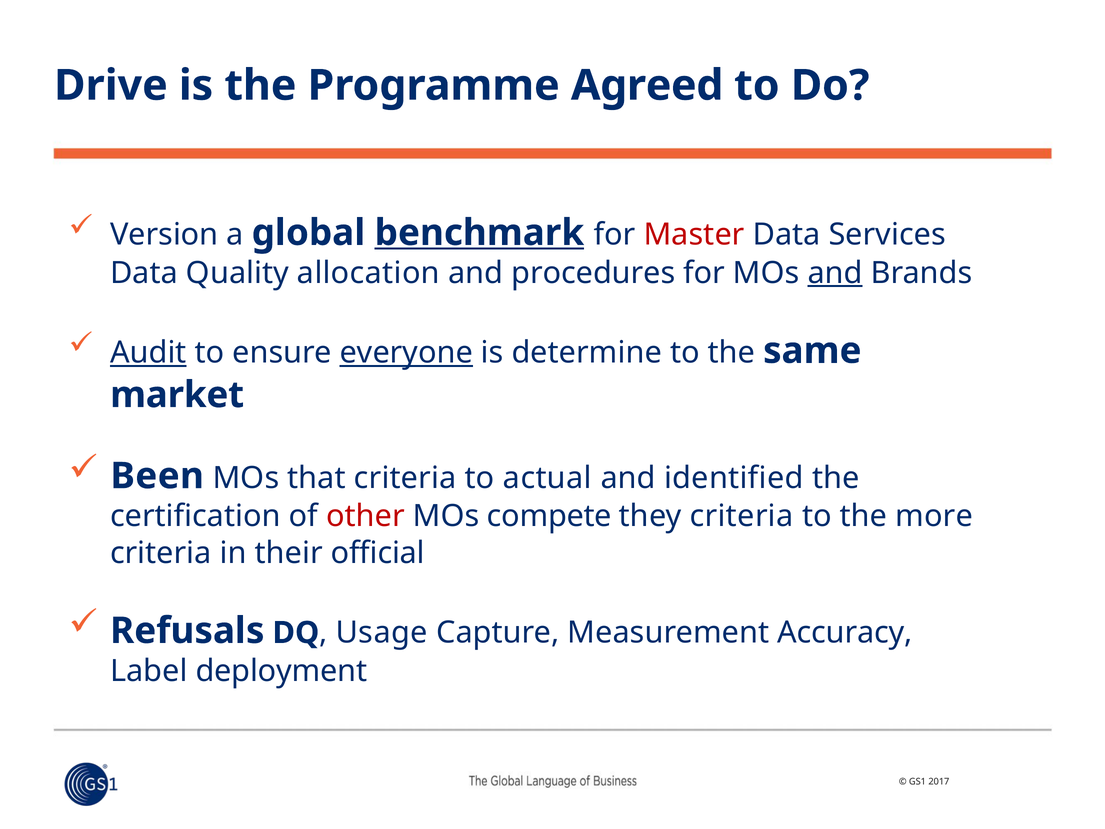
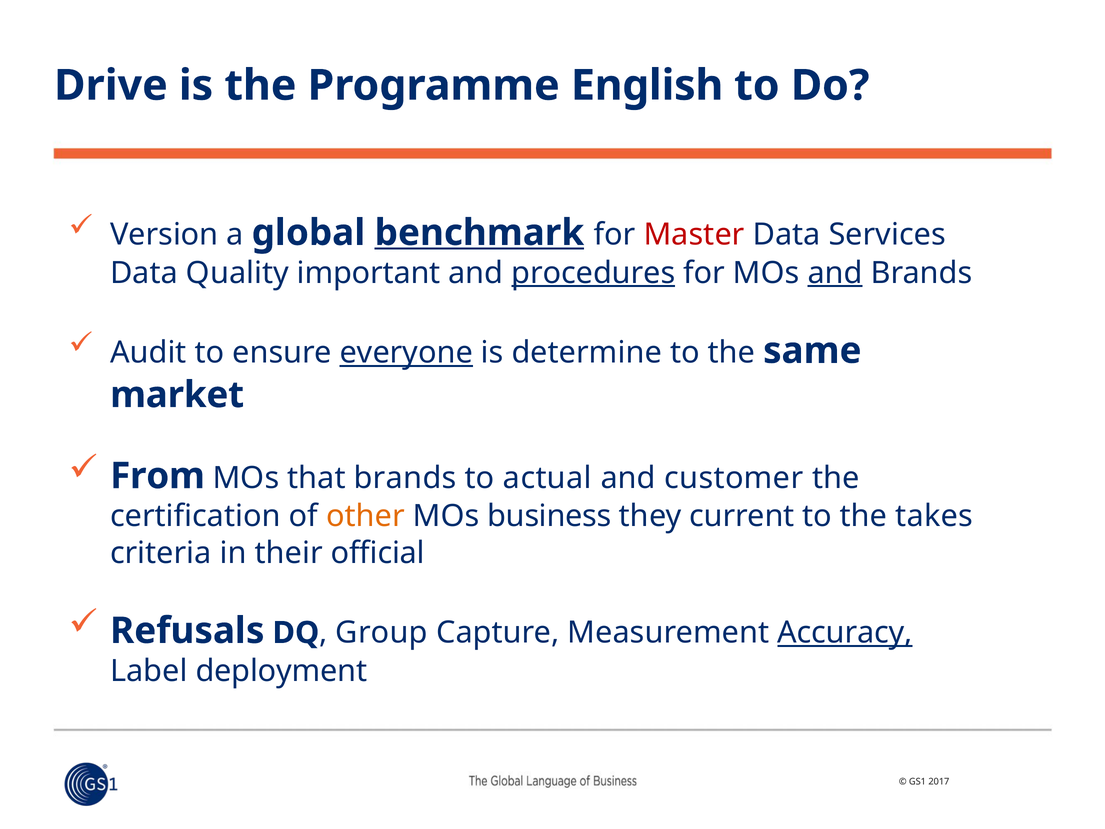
Agreed: Agreed -> English (647, 86)
allocation: allocation -> important (369, 273)
procedures underline: none -> present (593, 273)
Audit underline: present -> none (148, 353)
Been: Been -> From (158, 476)
that criteria: criteria -> brands (405, 478)
identified: identified -> customer (734, 478)
other colour: red -> orange (365, 516)
compete: compete -> business (549, 516)
they criteria: criteria -> current (742, 516)
more: more -> takes (934, 516)
Usage: Usage -> Group (382, 633)
Accuracy underline: none -> present (845, 633)
